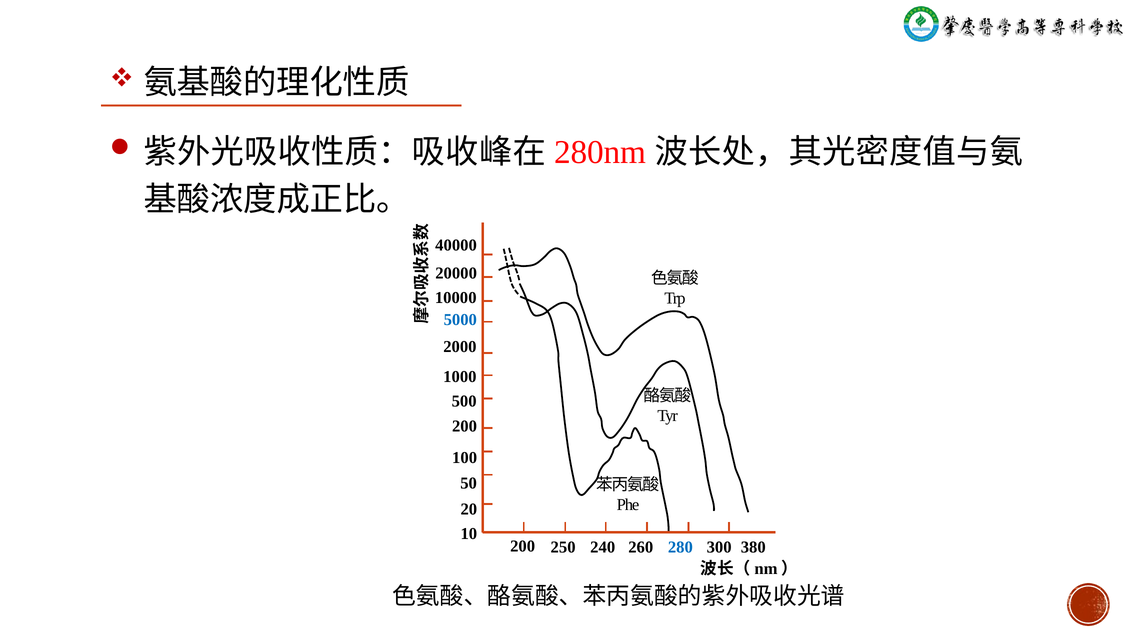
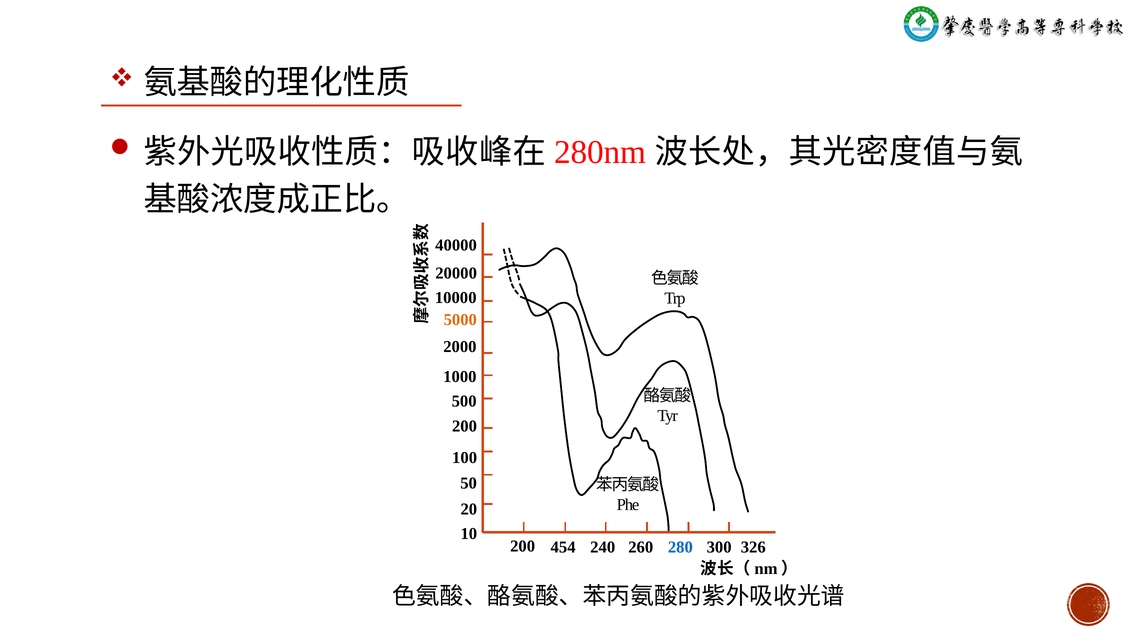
5000 colour: blue -> orange (460, 320)
250: 250 -> 454 (563, 547)
380: 380 -> 326 (753, 547)
